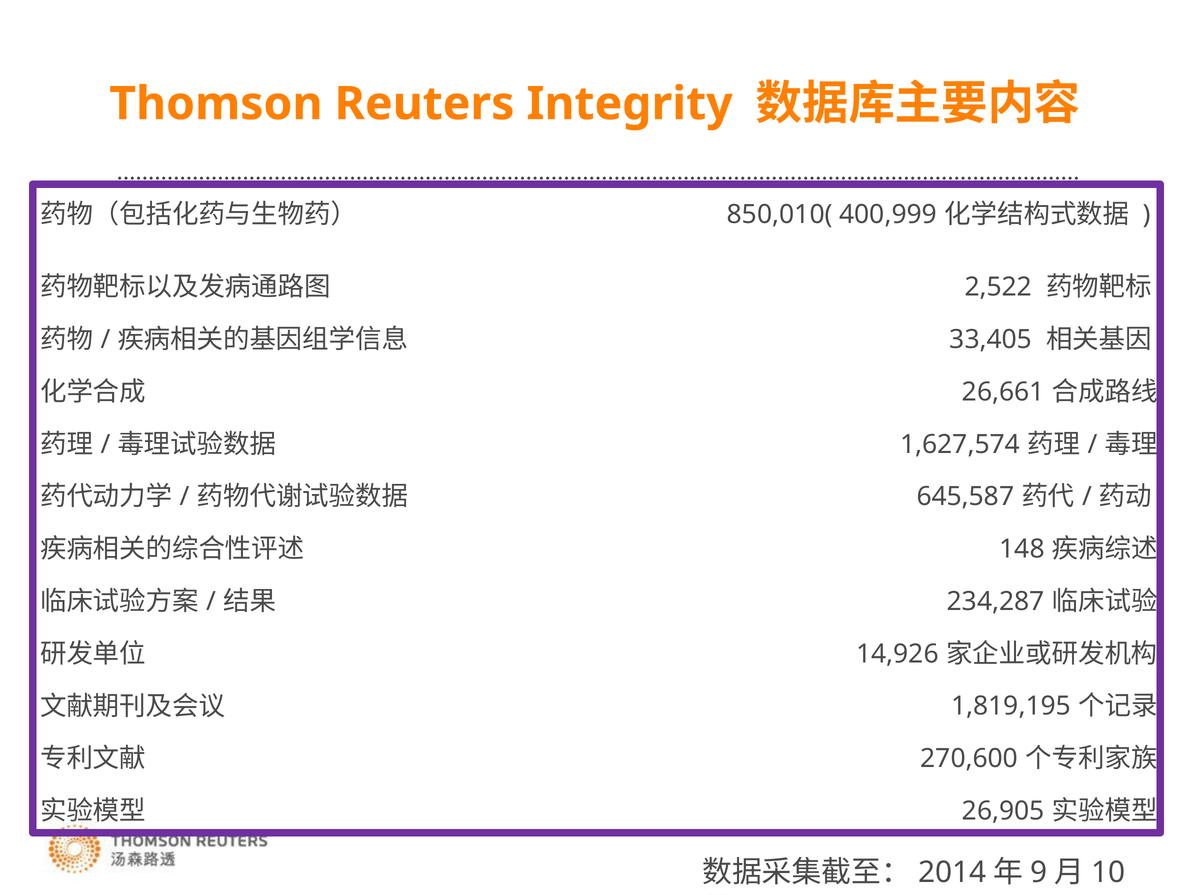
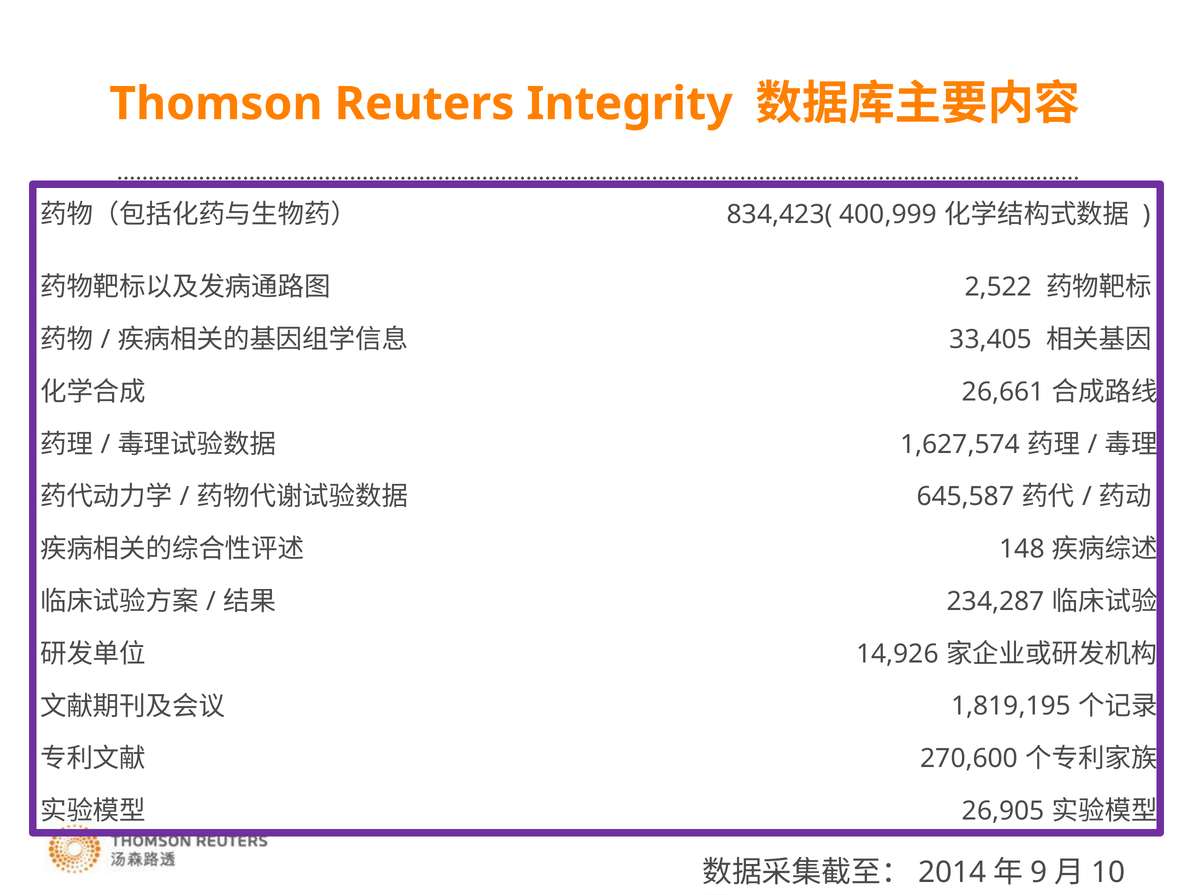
850,010(: 850,010( -> 834,423( (780, 215)
